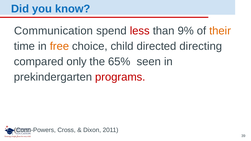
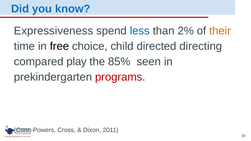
Communication: Communication -> Expressiveness (54, 31)
less colour: red -> blue (140, 31)
9%: 9% -> 2% (186, 31)
free colour: orange -> black (59, 46)
only: only -> play (77, 62)
65%: 65% -> 85% (119, 62)
